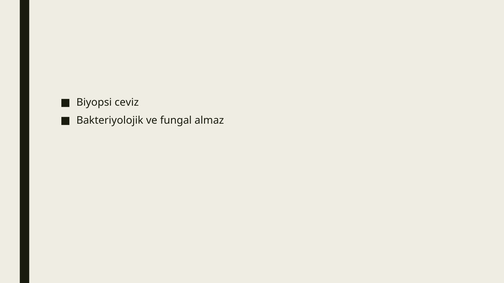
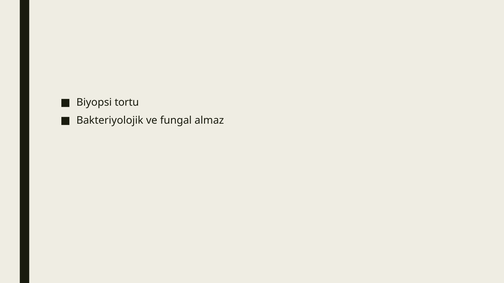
ceviz: ceviz -> tortu (127, 102)
